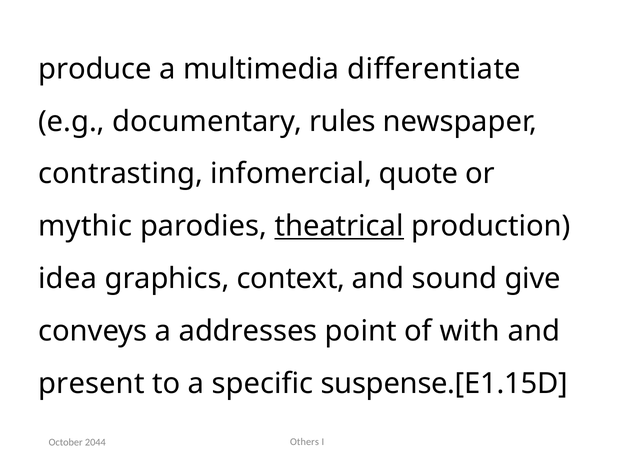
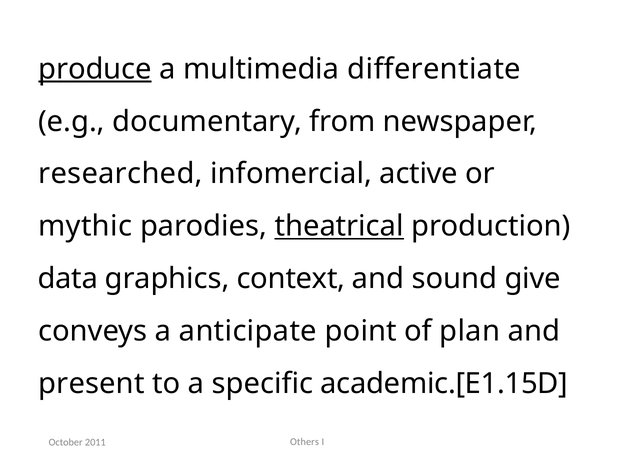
produce underline: none -> present (95, 69)
rules: rules -> from (343, 122)
contrasting: contrasting -> researched (120, 174)
quote: quote -> active (419, 174)
idea: idea -> data (68, 279)
addresses: addresses -> anticipate (248, 332)
with: with -> plan (470, 332)
suspense.[E1.15D: suspense.[E1.15D -> academic.[E1.15D (444, 384)
2044: 2044 -> 2011 (95, 443)
